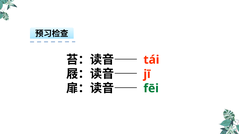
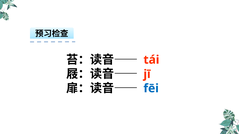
fēi colour: green -> blue (151, 89)
